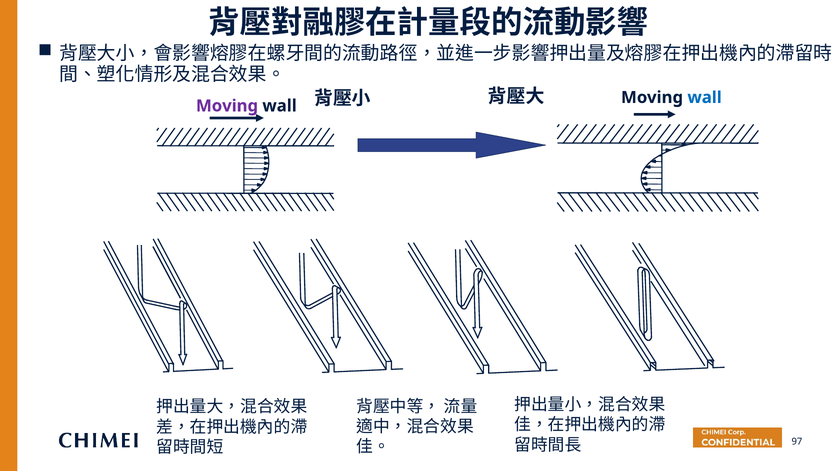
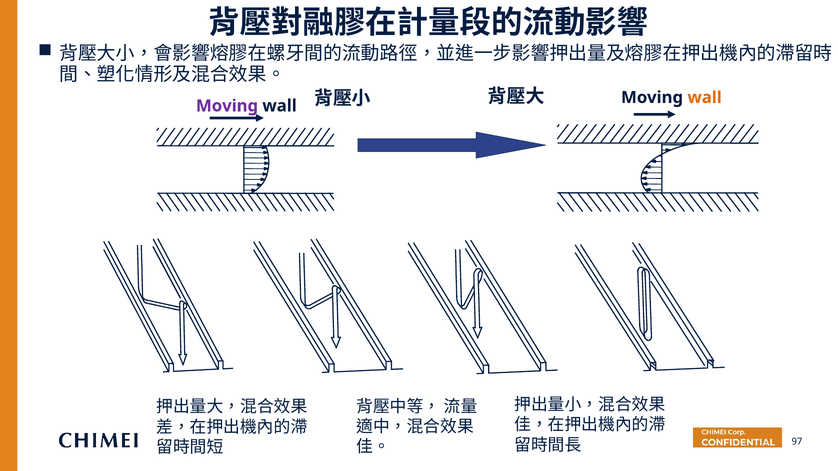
wall colour: blue -> orange (705, 98)
